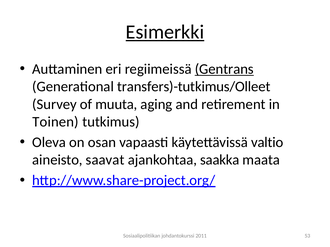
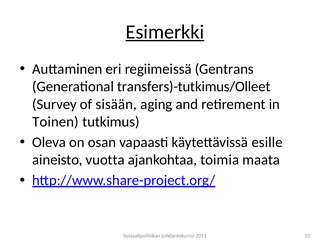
Gentrans underline: present -> none (224, 69)
muuta: muuta -> sisään (116, 104)
valtio: valtio -> esille (267, 143)
saavat: saavat -> vuotta (105, 160)
saakka: saakka -> toimia (220, 160)
